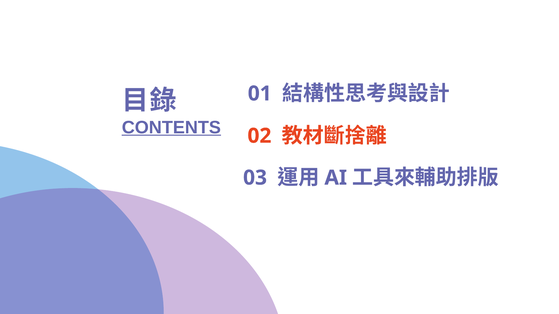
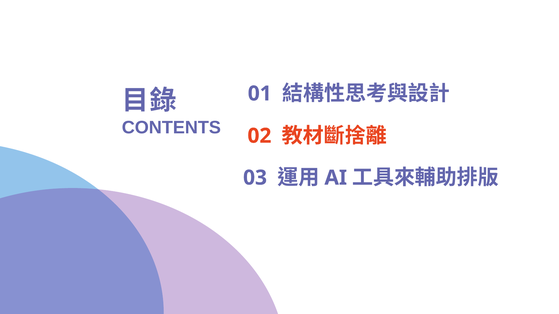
CONTENTS underline: present -> none (171, 128)
